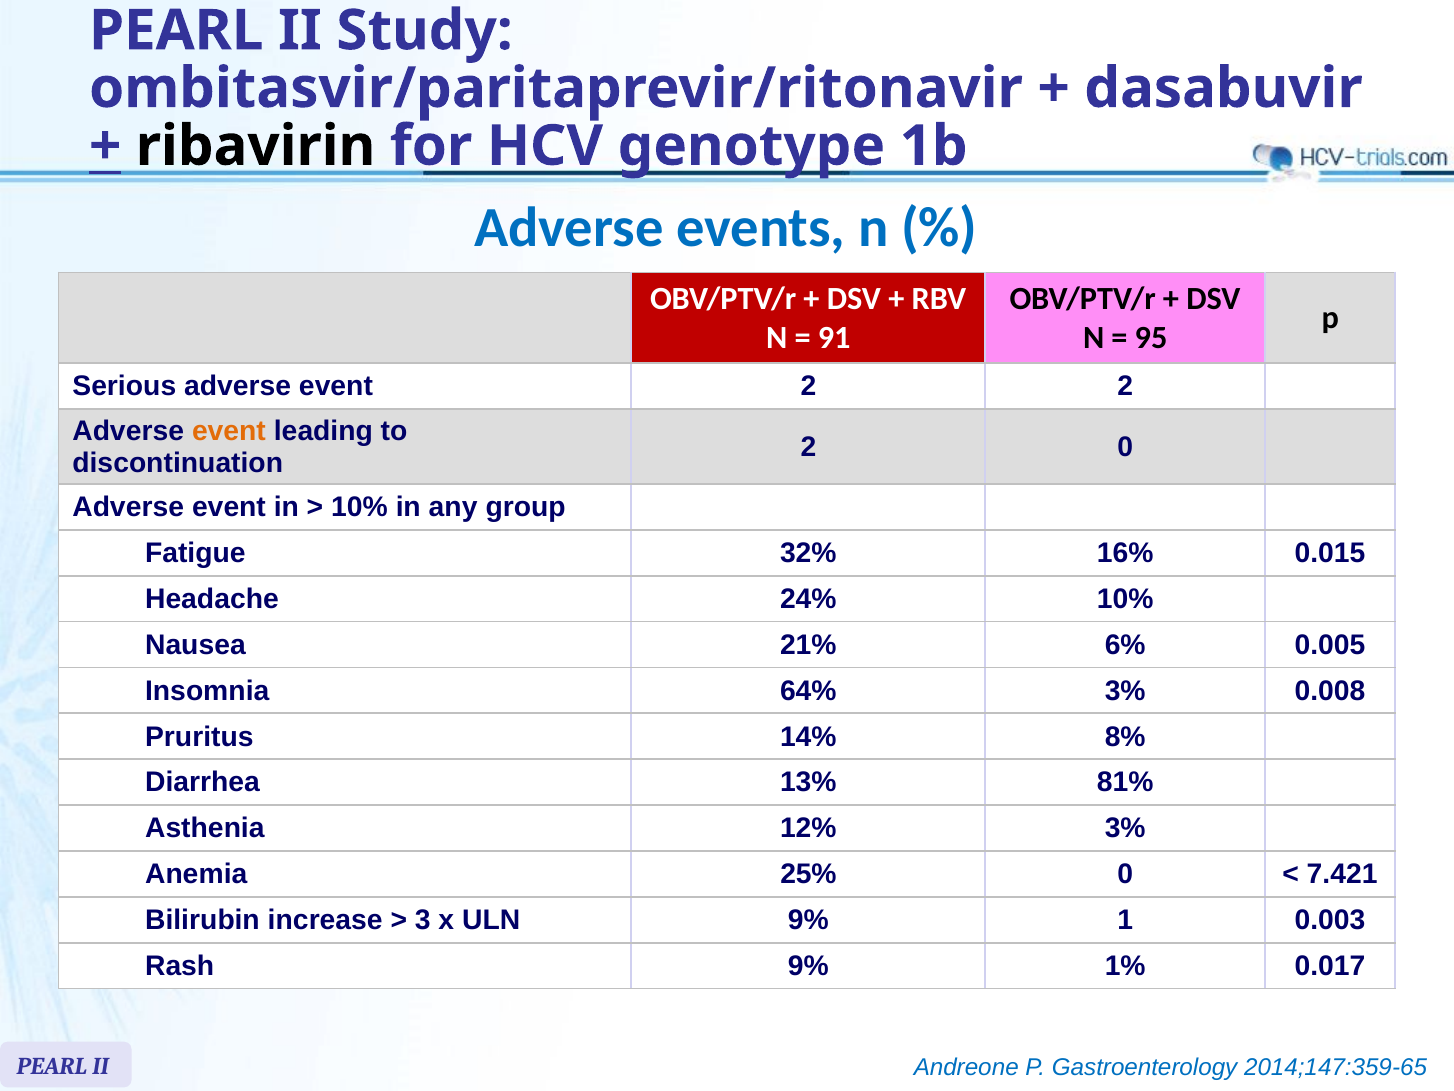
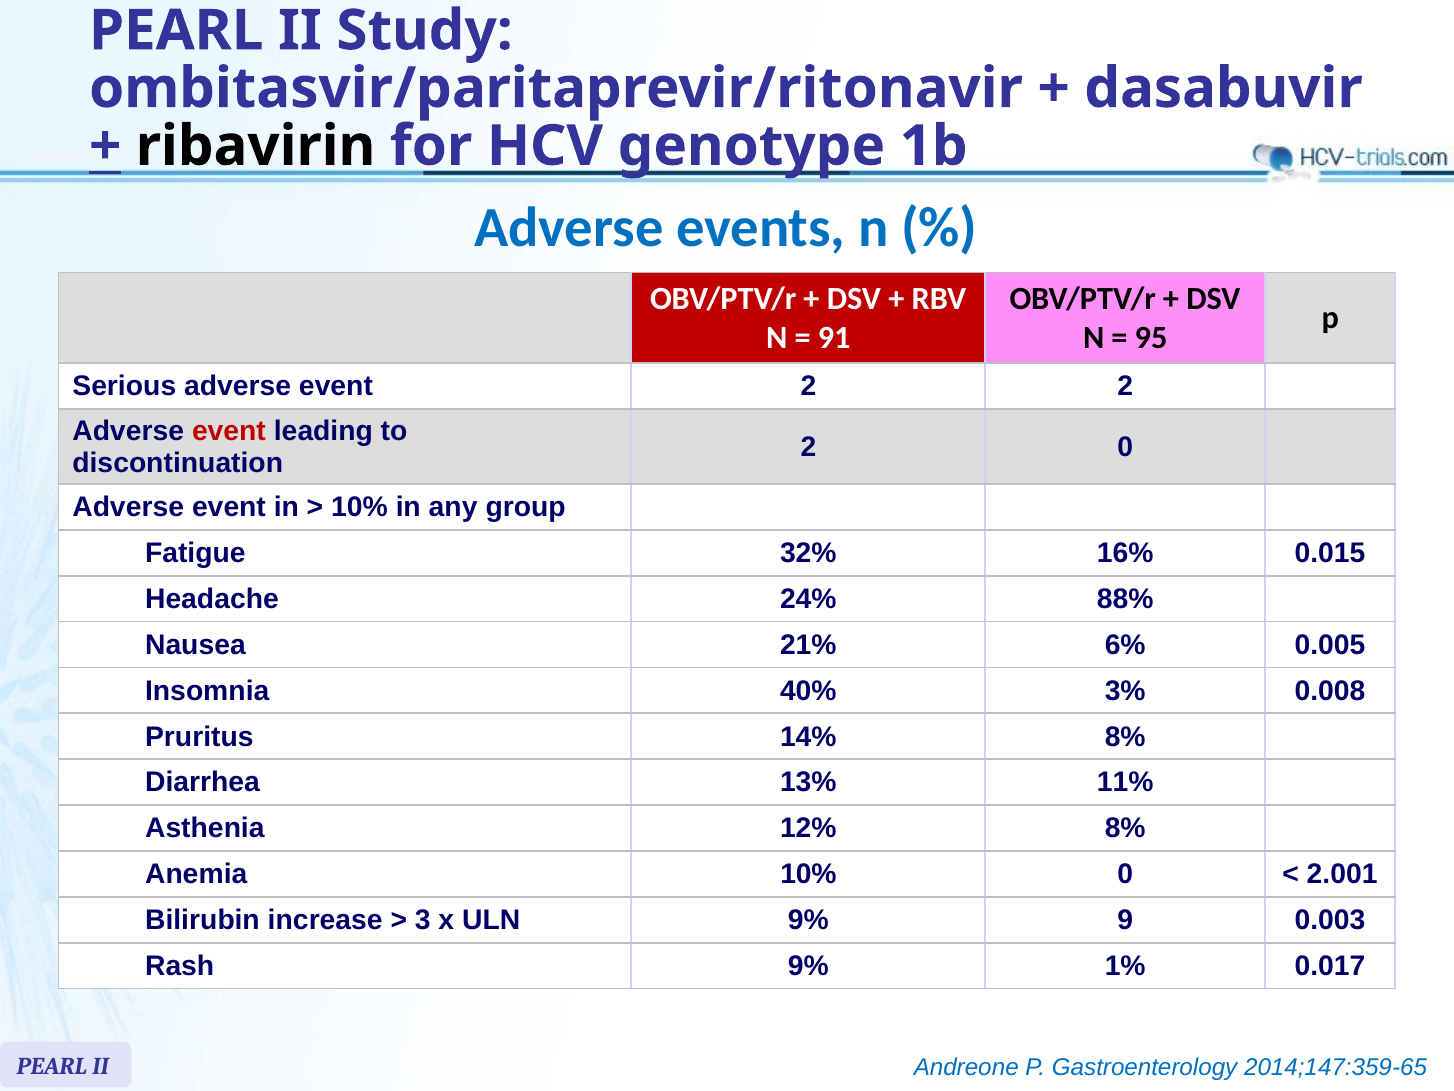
event colour: orange -> red (229, 431)
24% 10%: 10% -> 88% (1125, 599)
64%: 64% -> 40% (808, 691)
81%: 81% -> 11% (1125, 782)
12% 3%: 3% -> 8% (1125, 828)
Anemia 25%: 25% -> 10% (808, 874)
7.421: 7.421 -> 2.001 (1342, 874)
1: 1 -> 9 (1125, 920)
